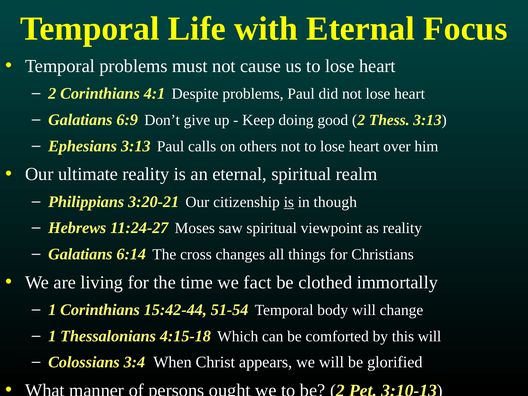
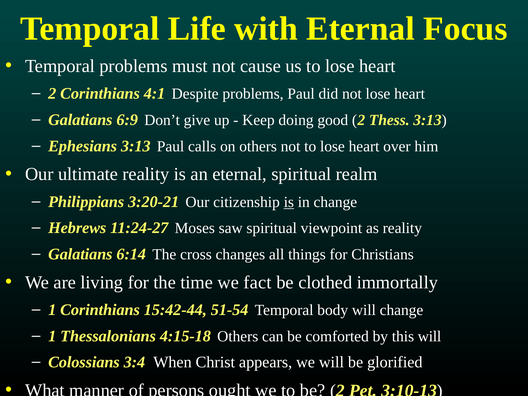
in though: though -> change (335, 202)
4:15-18 Which: Which -> Others (238, 336)
